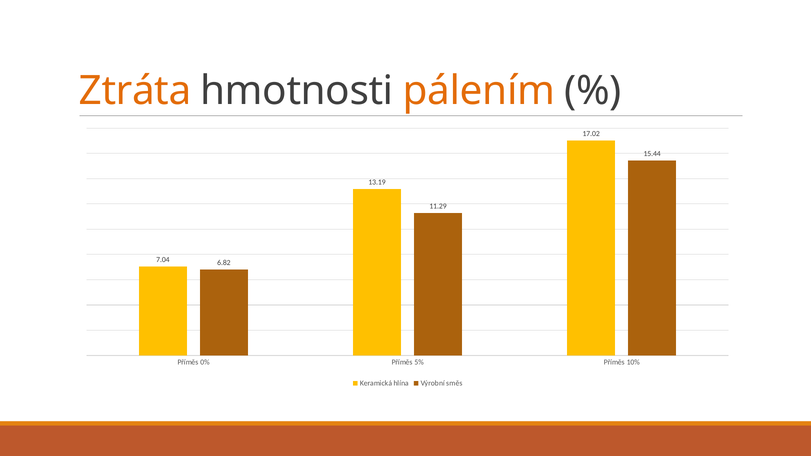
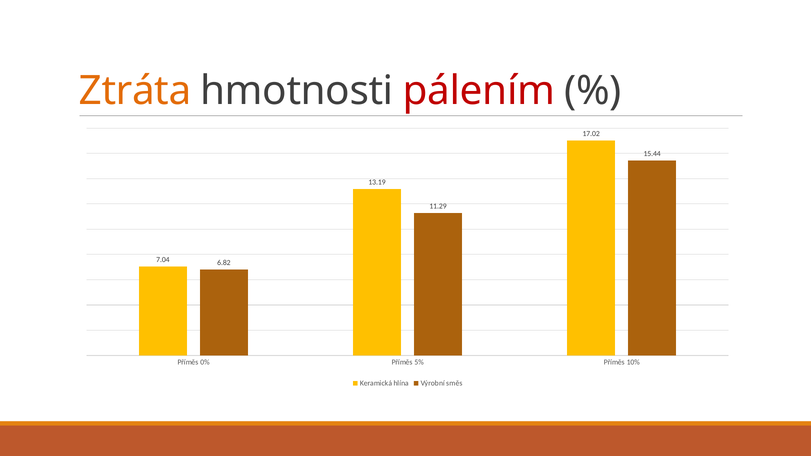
pálením colour: orange -> red (479, 91)
